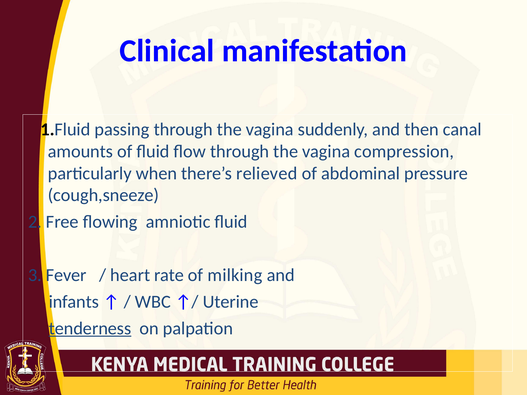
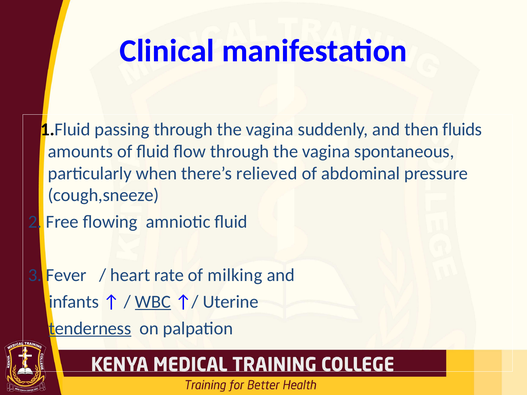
canal: canal -> fluids (462, 130)
compression: compression -> spontaneous (404, 151)
WBC underline: none -> present (153, 302)
